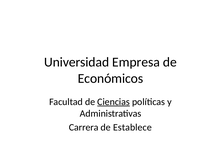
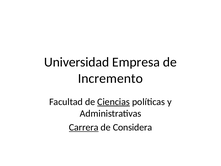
Económicos: Económicos -> Incremento (110, 78)
Carrera underline: none -> present (84, 127)
Establece: Establece -> Considera (132, 127)
